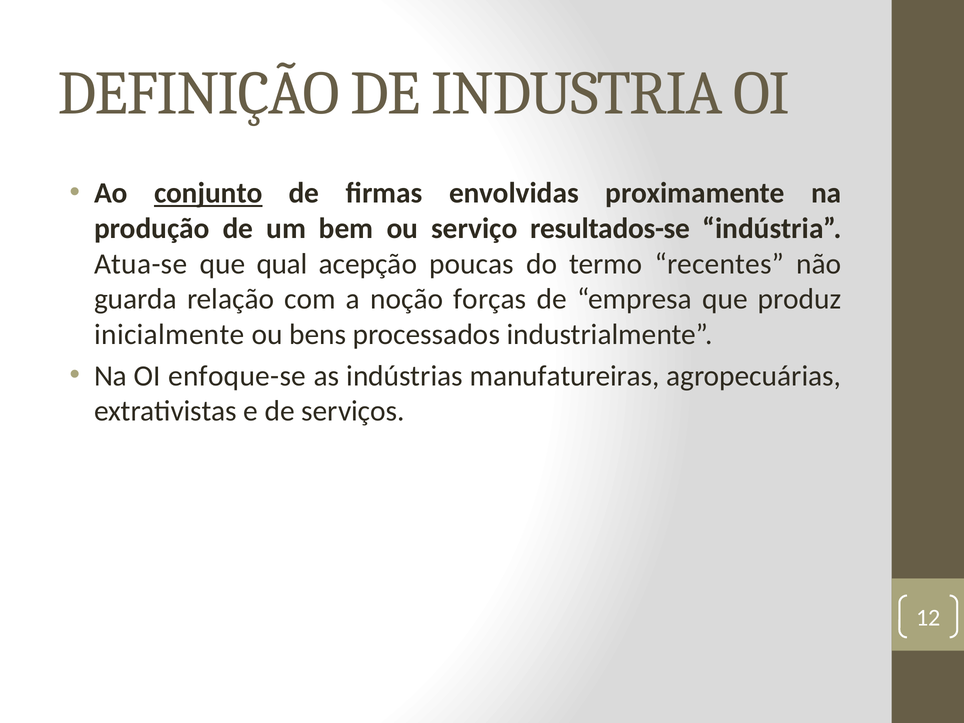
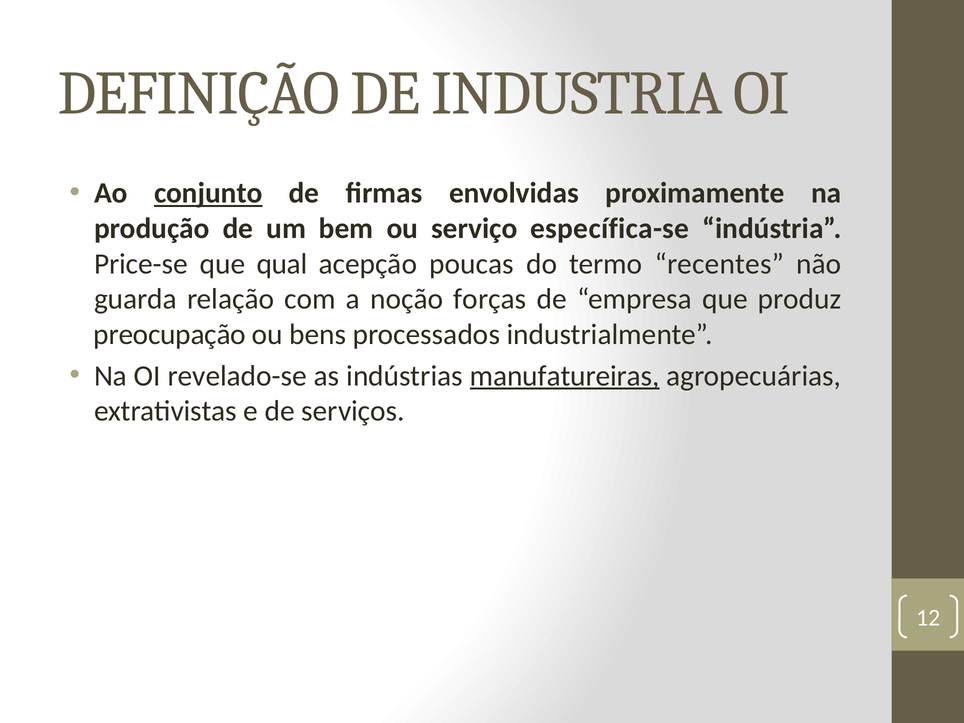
resultados-se: resultados-se -> específica-se (610, 229)
Atua-se: Atua-se -> Price-se (141, 264)
inicialmente: inicialmente -> preocupação (170, 335)
enfoque-se: enfoque-se -> revelado-se (237, 376)
manufatureiras underline: none -> present (565, 376)
